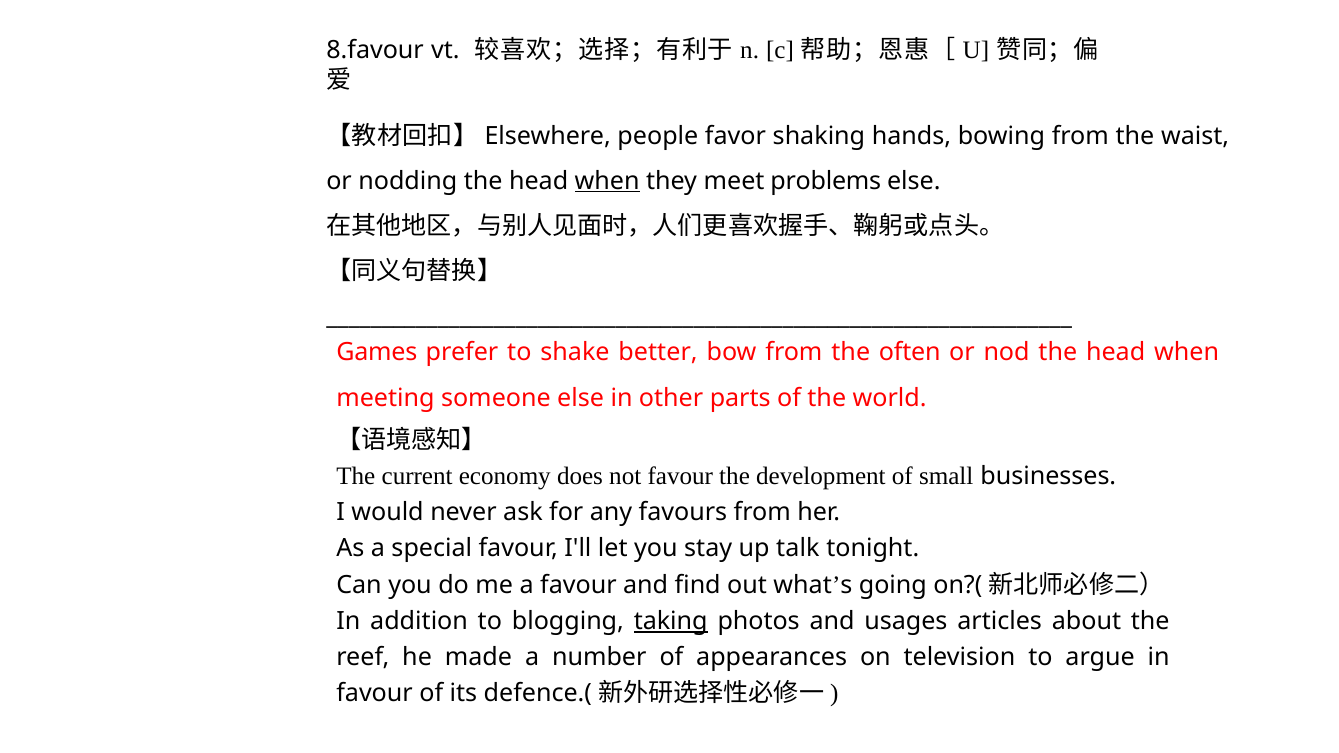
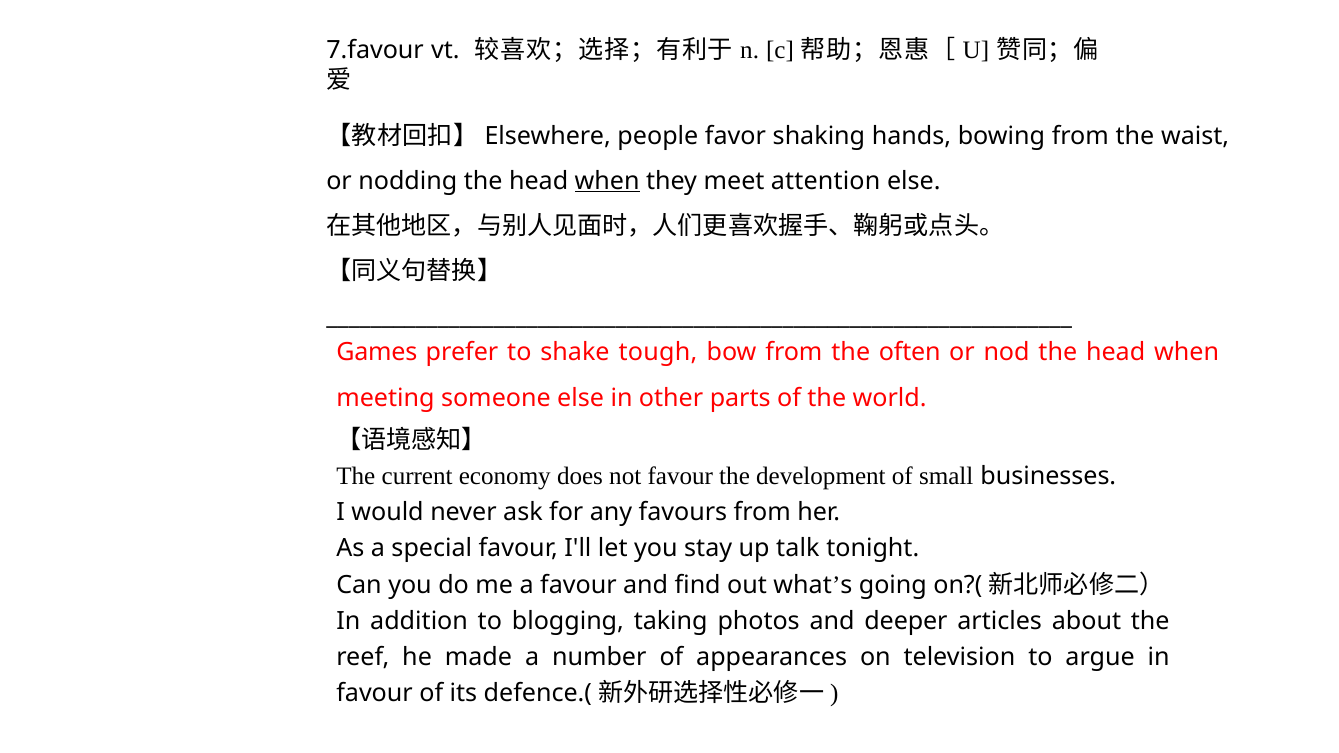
8.favour: 8.favour -> 7.favour (375, 51)
problems: problems -> attention (826, 181)
better: better -> tough (658, 353)
taking underline: present -> none (671, 621)
usages: usages -> deeper (906, 621)
